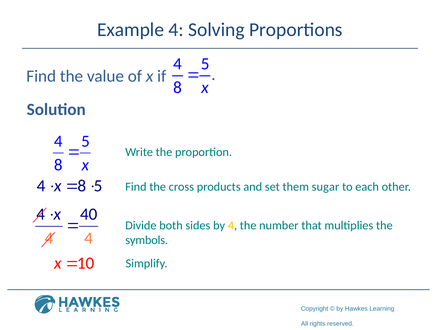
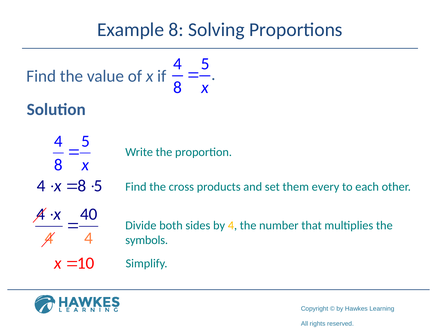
Example 4: 4 -> 8 (176, 30)
sugar: sugar -> every (326, 187)
